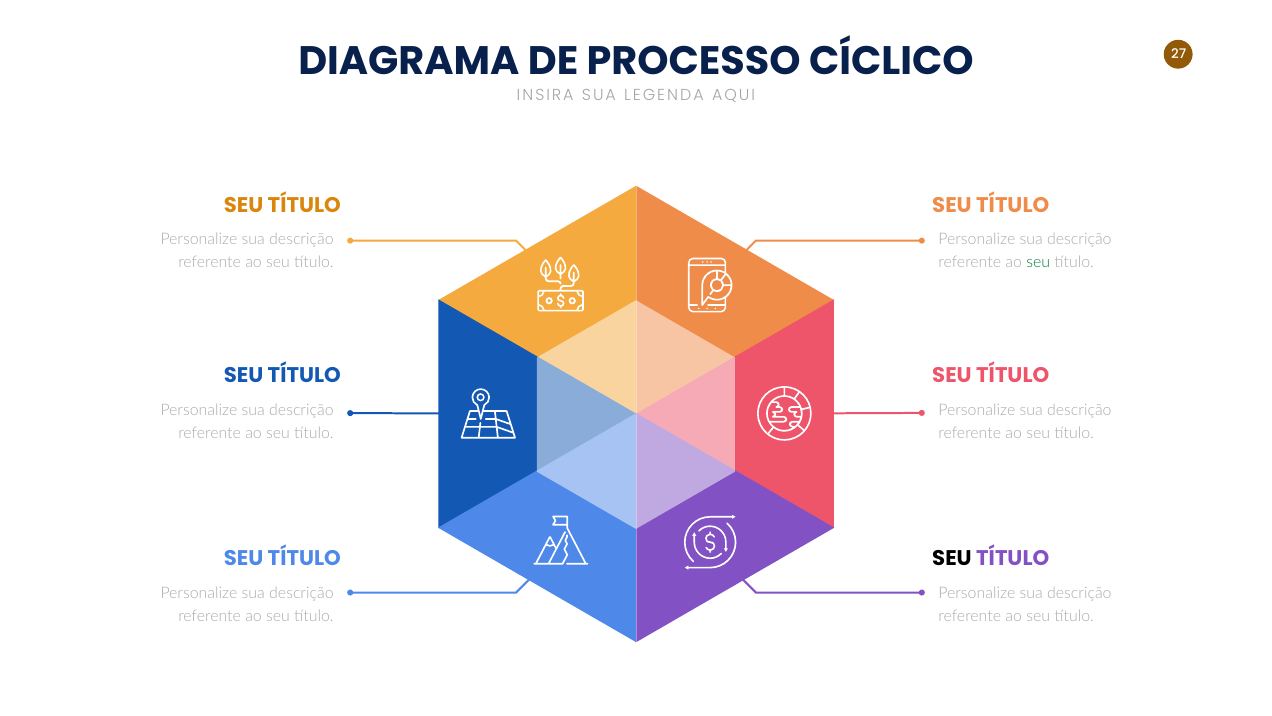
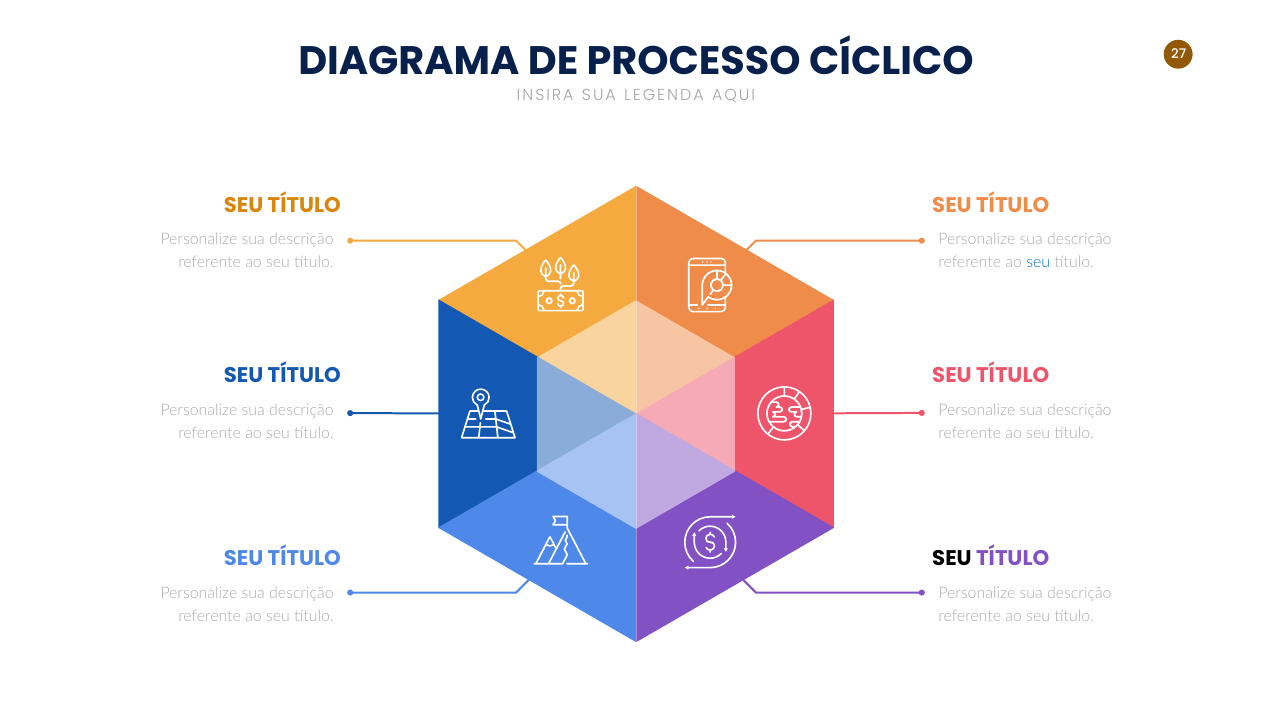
seu colour: green -> blue (1038, 262)
